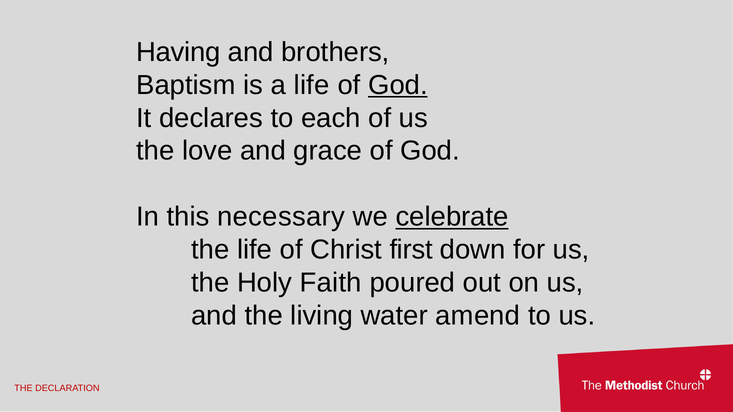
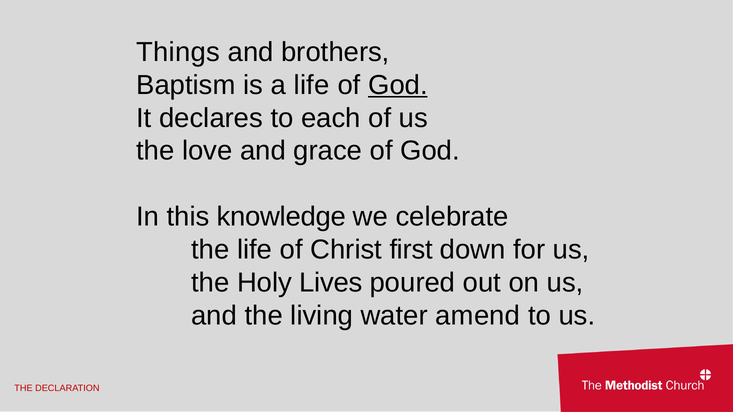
Having: Having -> Things (178, 52)
necessary: necessary -> knowledge (281, 217)
celebrate underline: present -> none (452, 217)
Faith: Faith -> Lives (331, 283)
